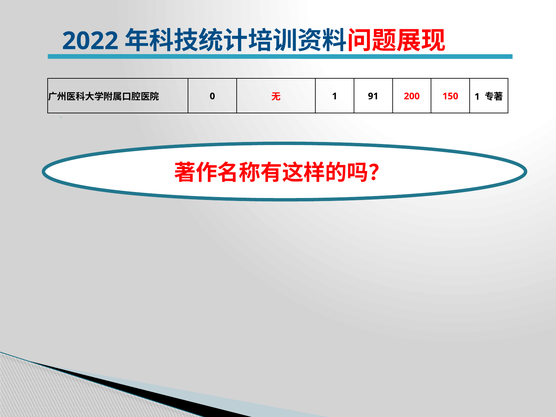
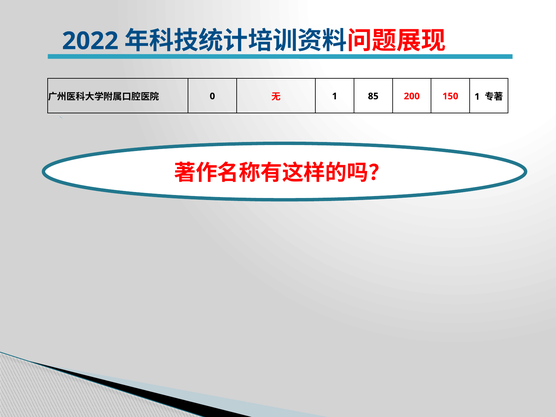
91: 91 -> 85 (373, 96)
